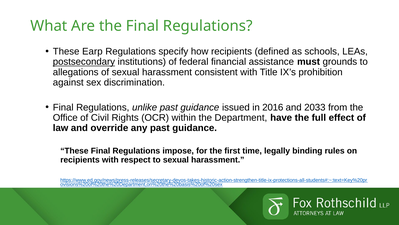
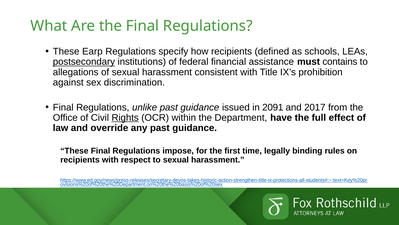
grounds: grounds -> contains (340, 62)
2016: 2016 -> 2091 (273, 107)
2033: 2033 -> 2017 (315, 107)
Rights underline: none -> present (125, 117)
